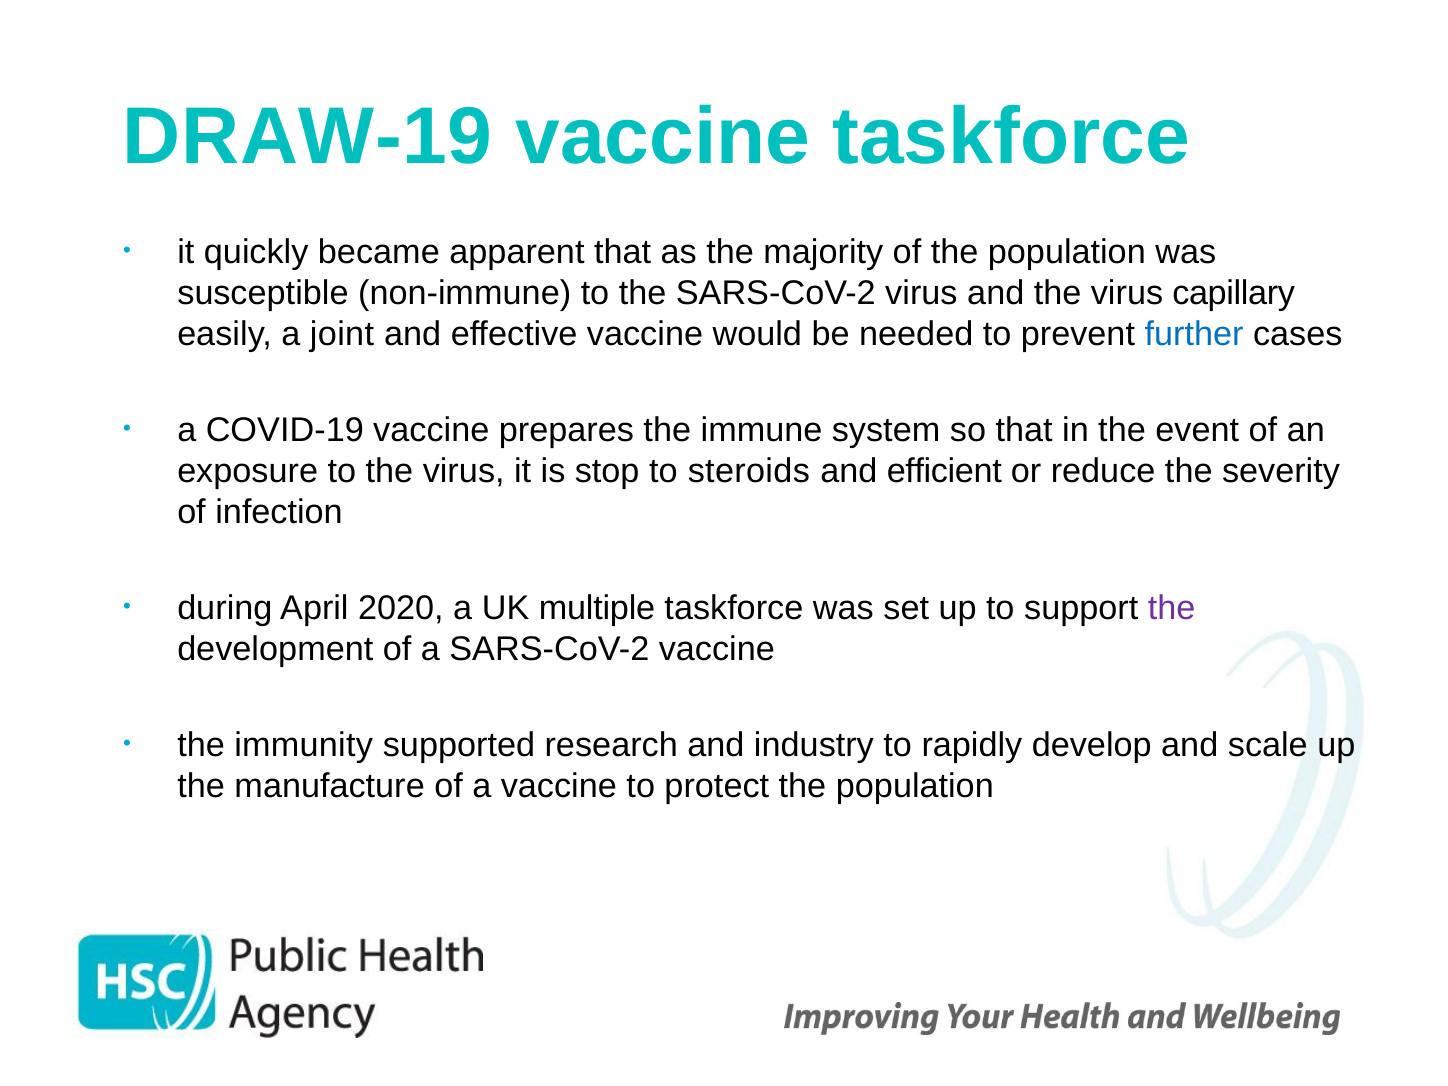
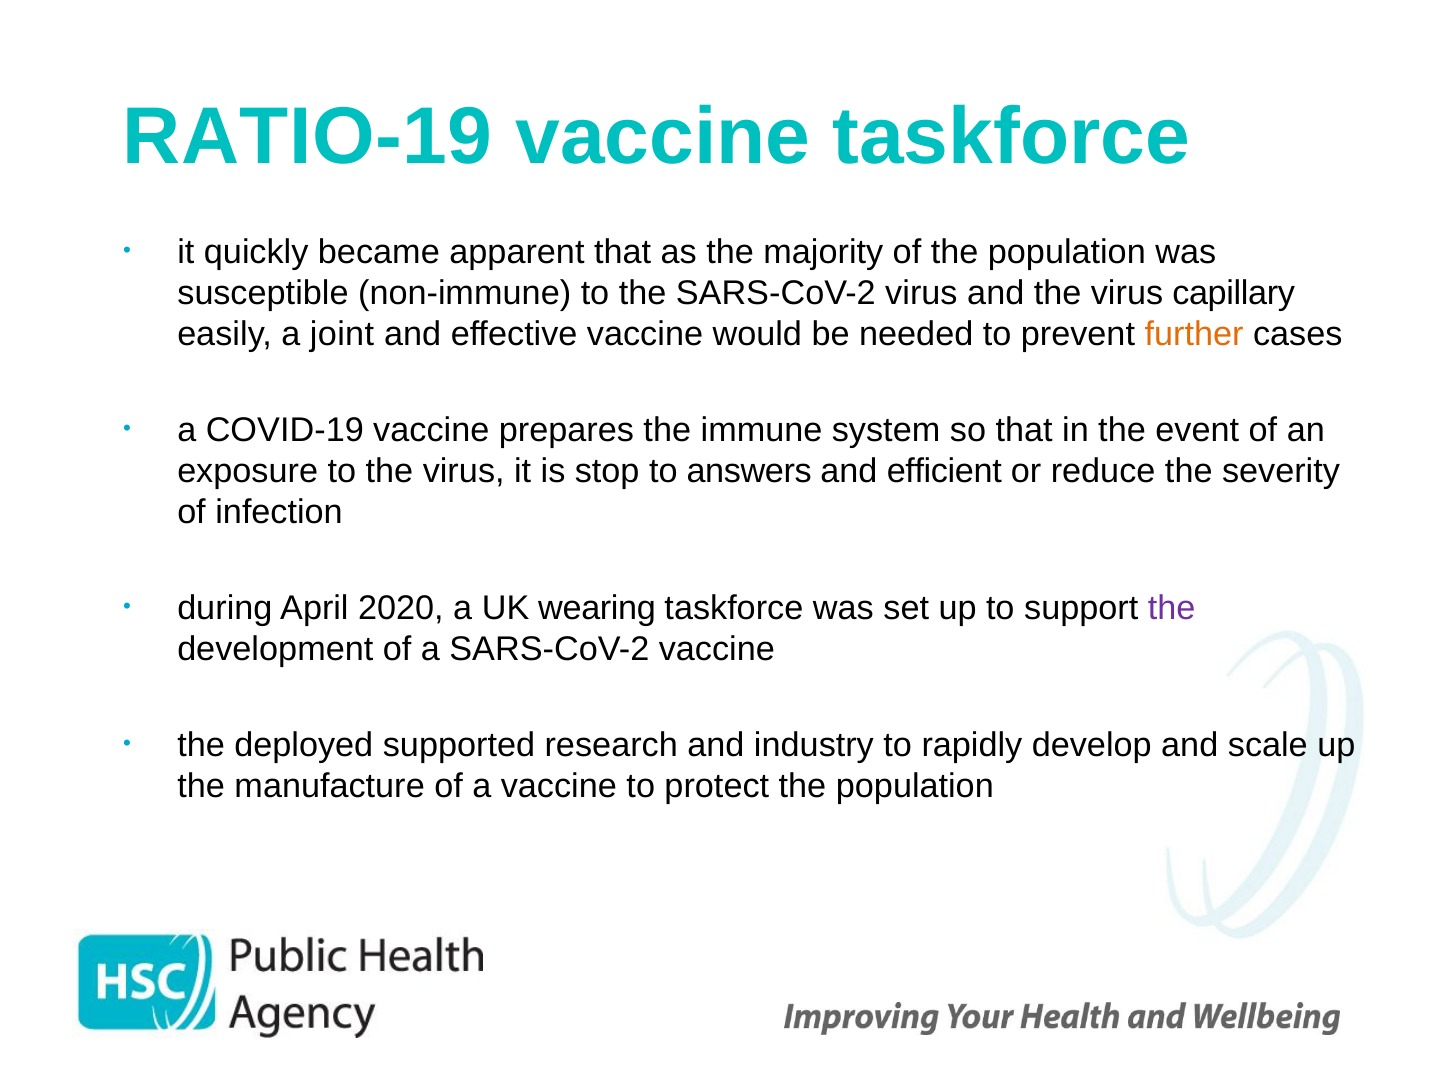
DRAW-19: DRAW-19 -> RATIO-19 (308, 137)
further colour: blue -> orange (1194, 335)
steroids: steroids -> answers (749, 471)
multiple: multiple -> wearing (597, 608)
immunity: immunity -> deployed (304, 745)
